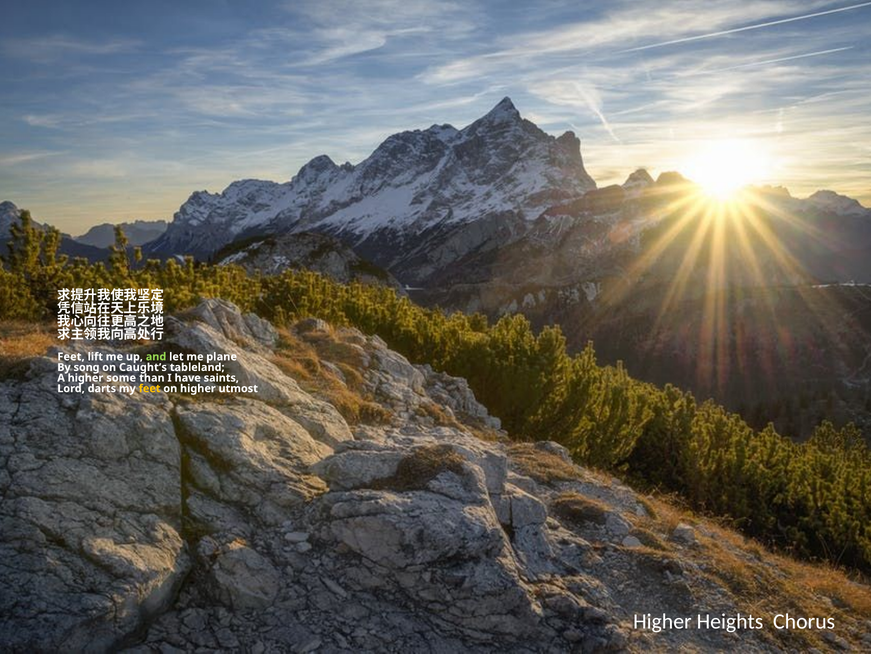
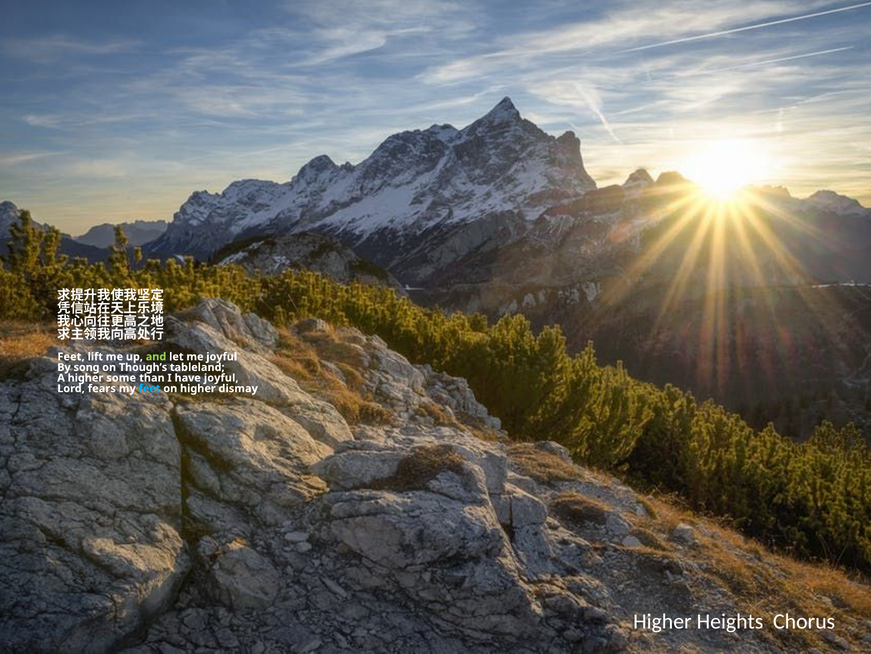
me plane: plane -> joyful (222, 356)
Caught’s: Caught’s -> Though’s (143, 367)
have saints: saints -> joyful (221, 378)
darts: darts -> fears (102, 388)
feet colour: yellow -> light blue (150, 388)
utmost: utmost -> dismay (238, 388)
